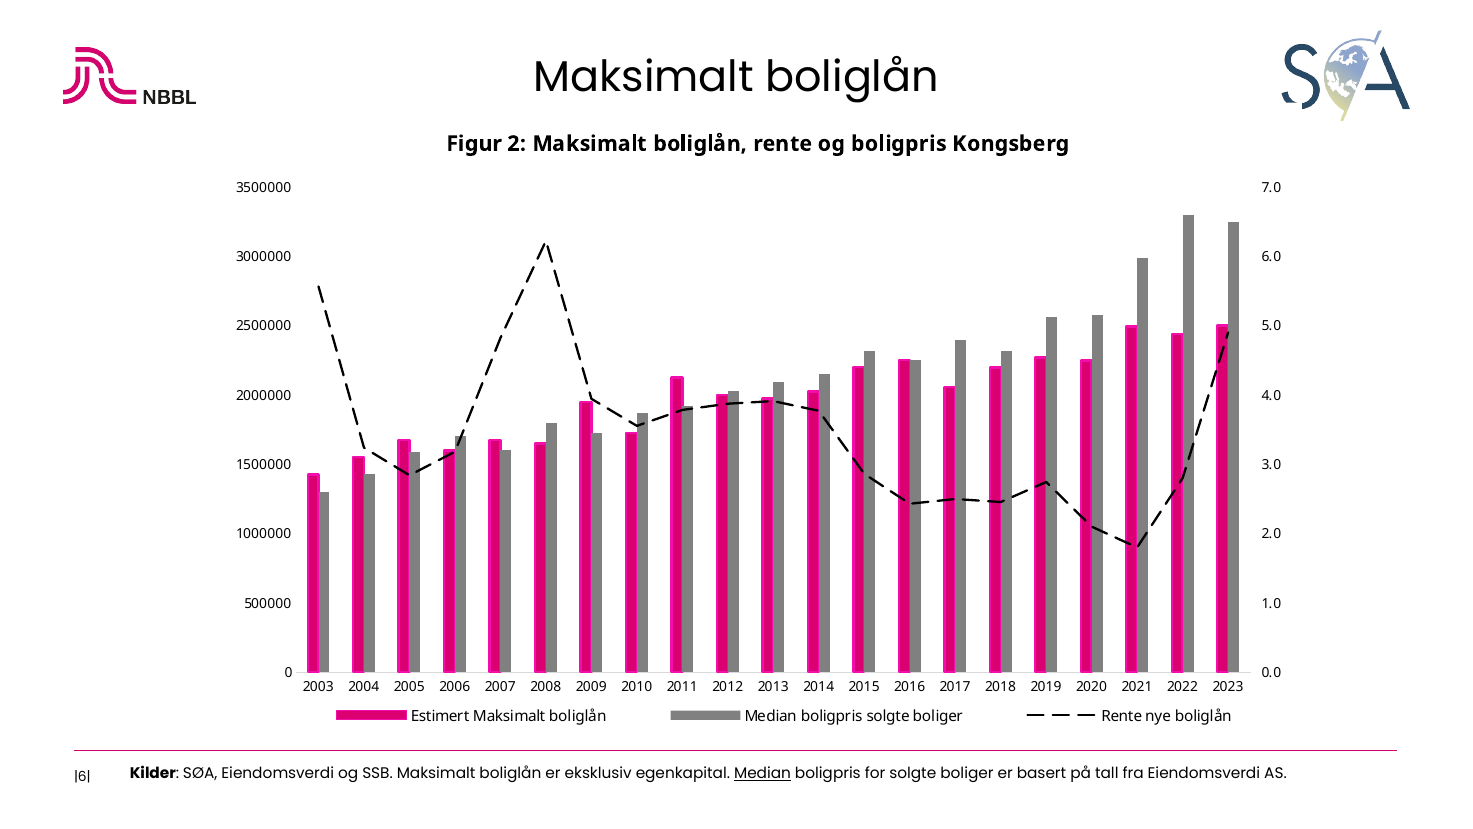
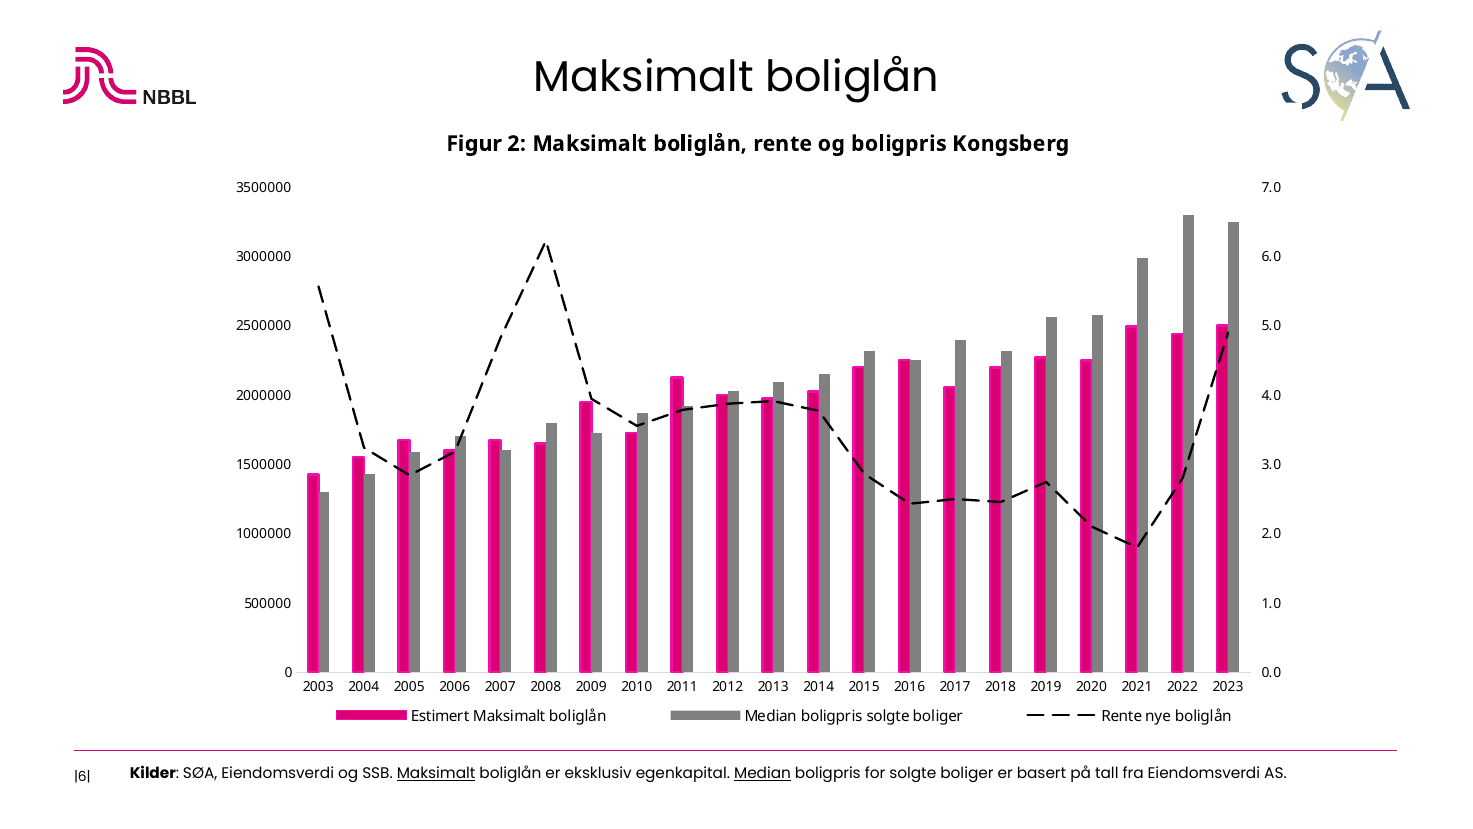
Maksimalt underline: none -> present (436, 773)
